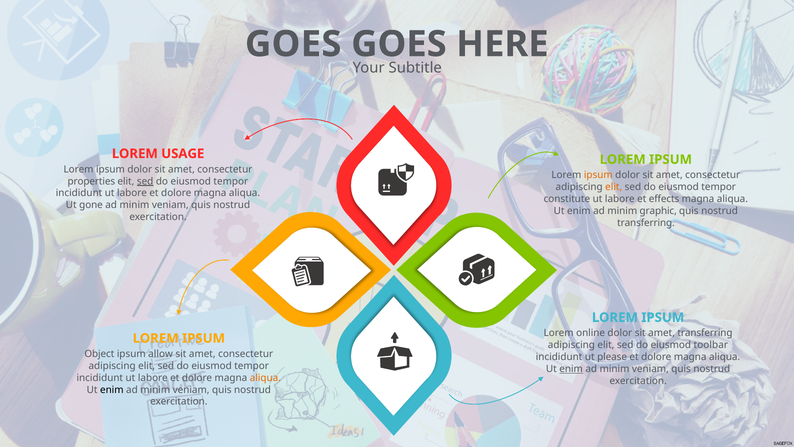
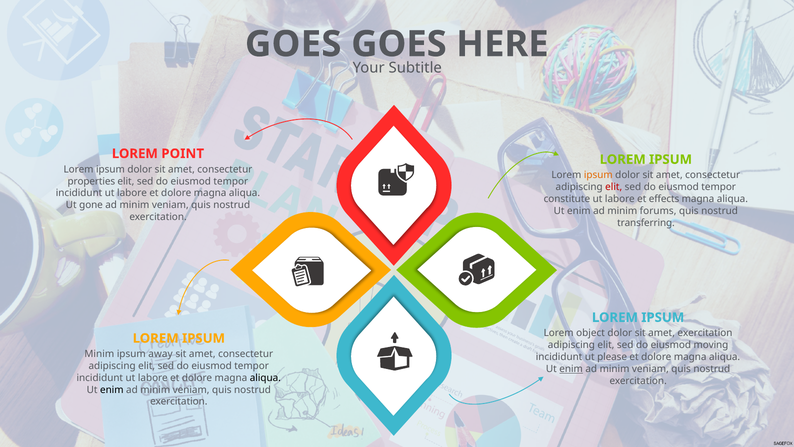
USAGE: USAGE -> POINT (183, 154)
sed underline: present -> none (145, 181)
elit colour: orange -> red (614, 187)
graphic: graphic -> forums (658, 211)
online: online -> object (591, 333)
amet transferring: transferring -> exercitation (705, 333)
toolbar: toolbar -> moving (711, 345)
Object: Object -> Minim (99, 354)
allow: allow -> away (160, 354)
aliqua colour: orange -> black (265, 378)
